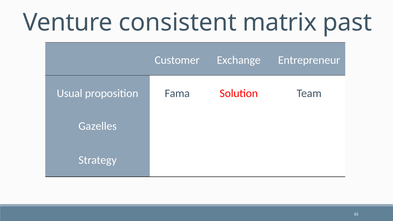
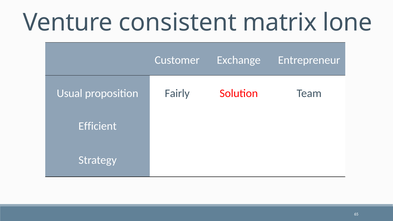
past: past -> lone (347, 23)
Fama: Fama -> Fairly (177, 93)
Gazelles: Gazelles -> Efficient (98, 126)
